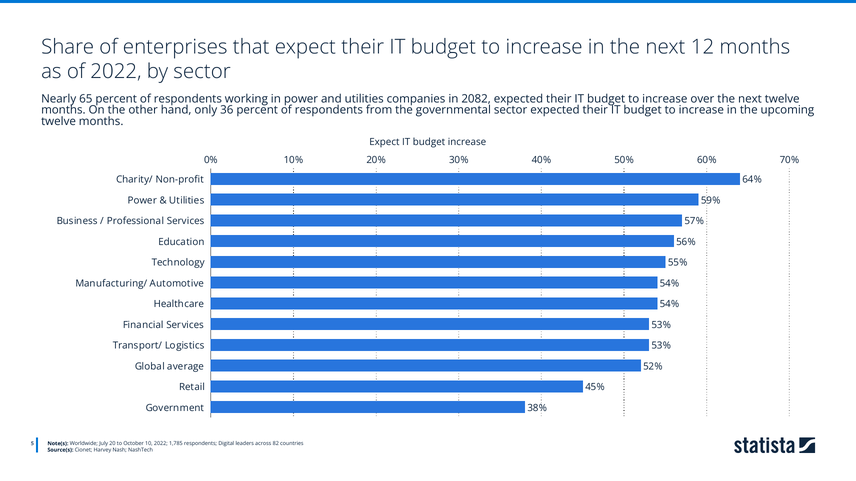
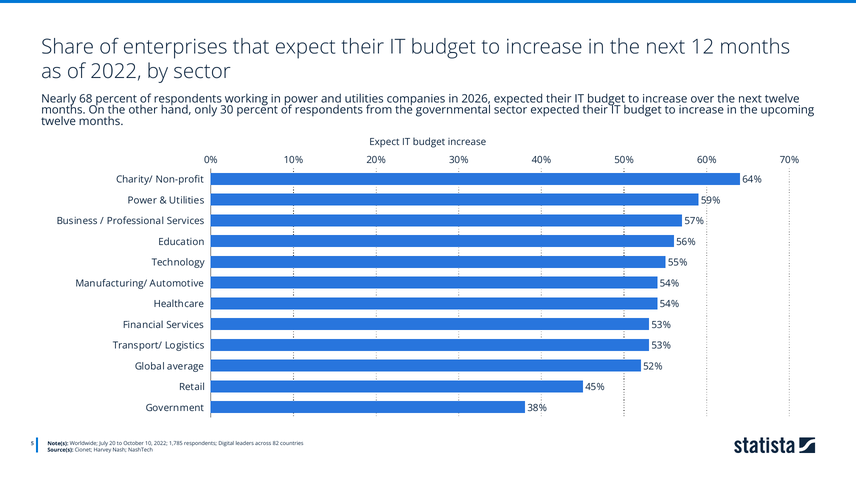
65: 65 -> 68 (86, 99)
2082: 2082 -> 2026 (476, 99)
36: 36 -> 30 (227, 110)
